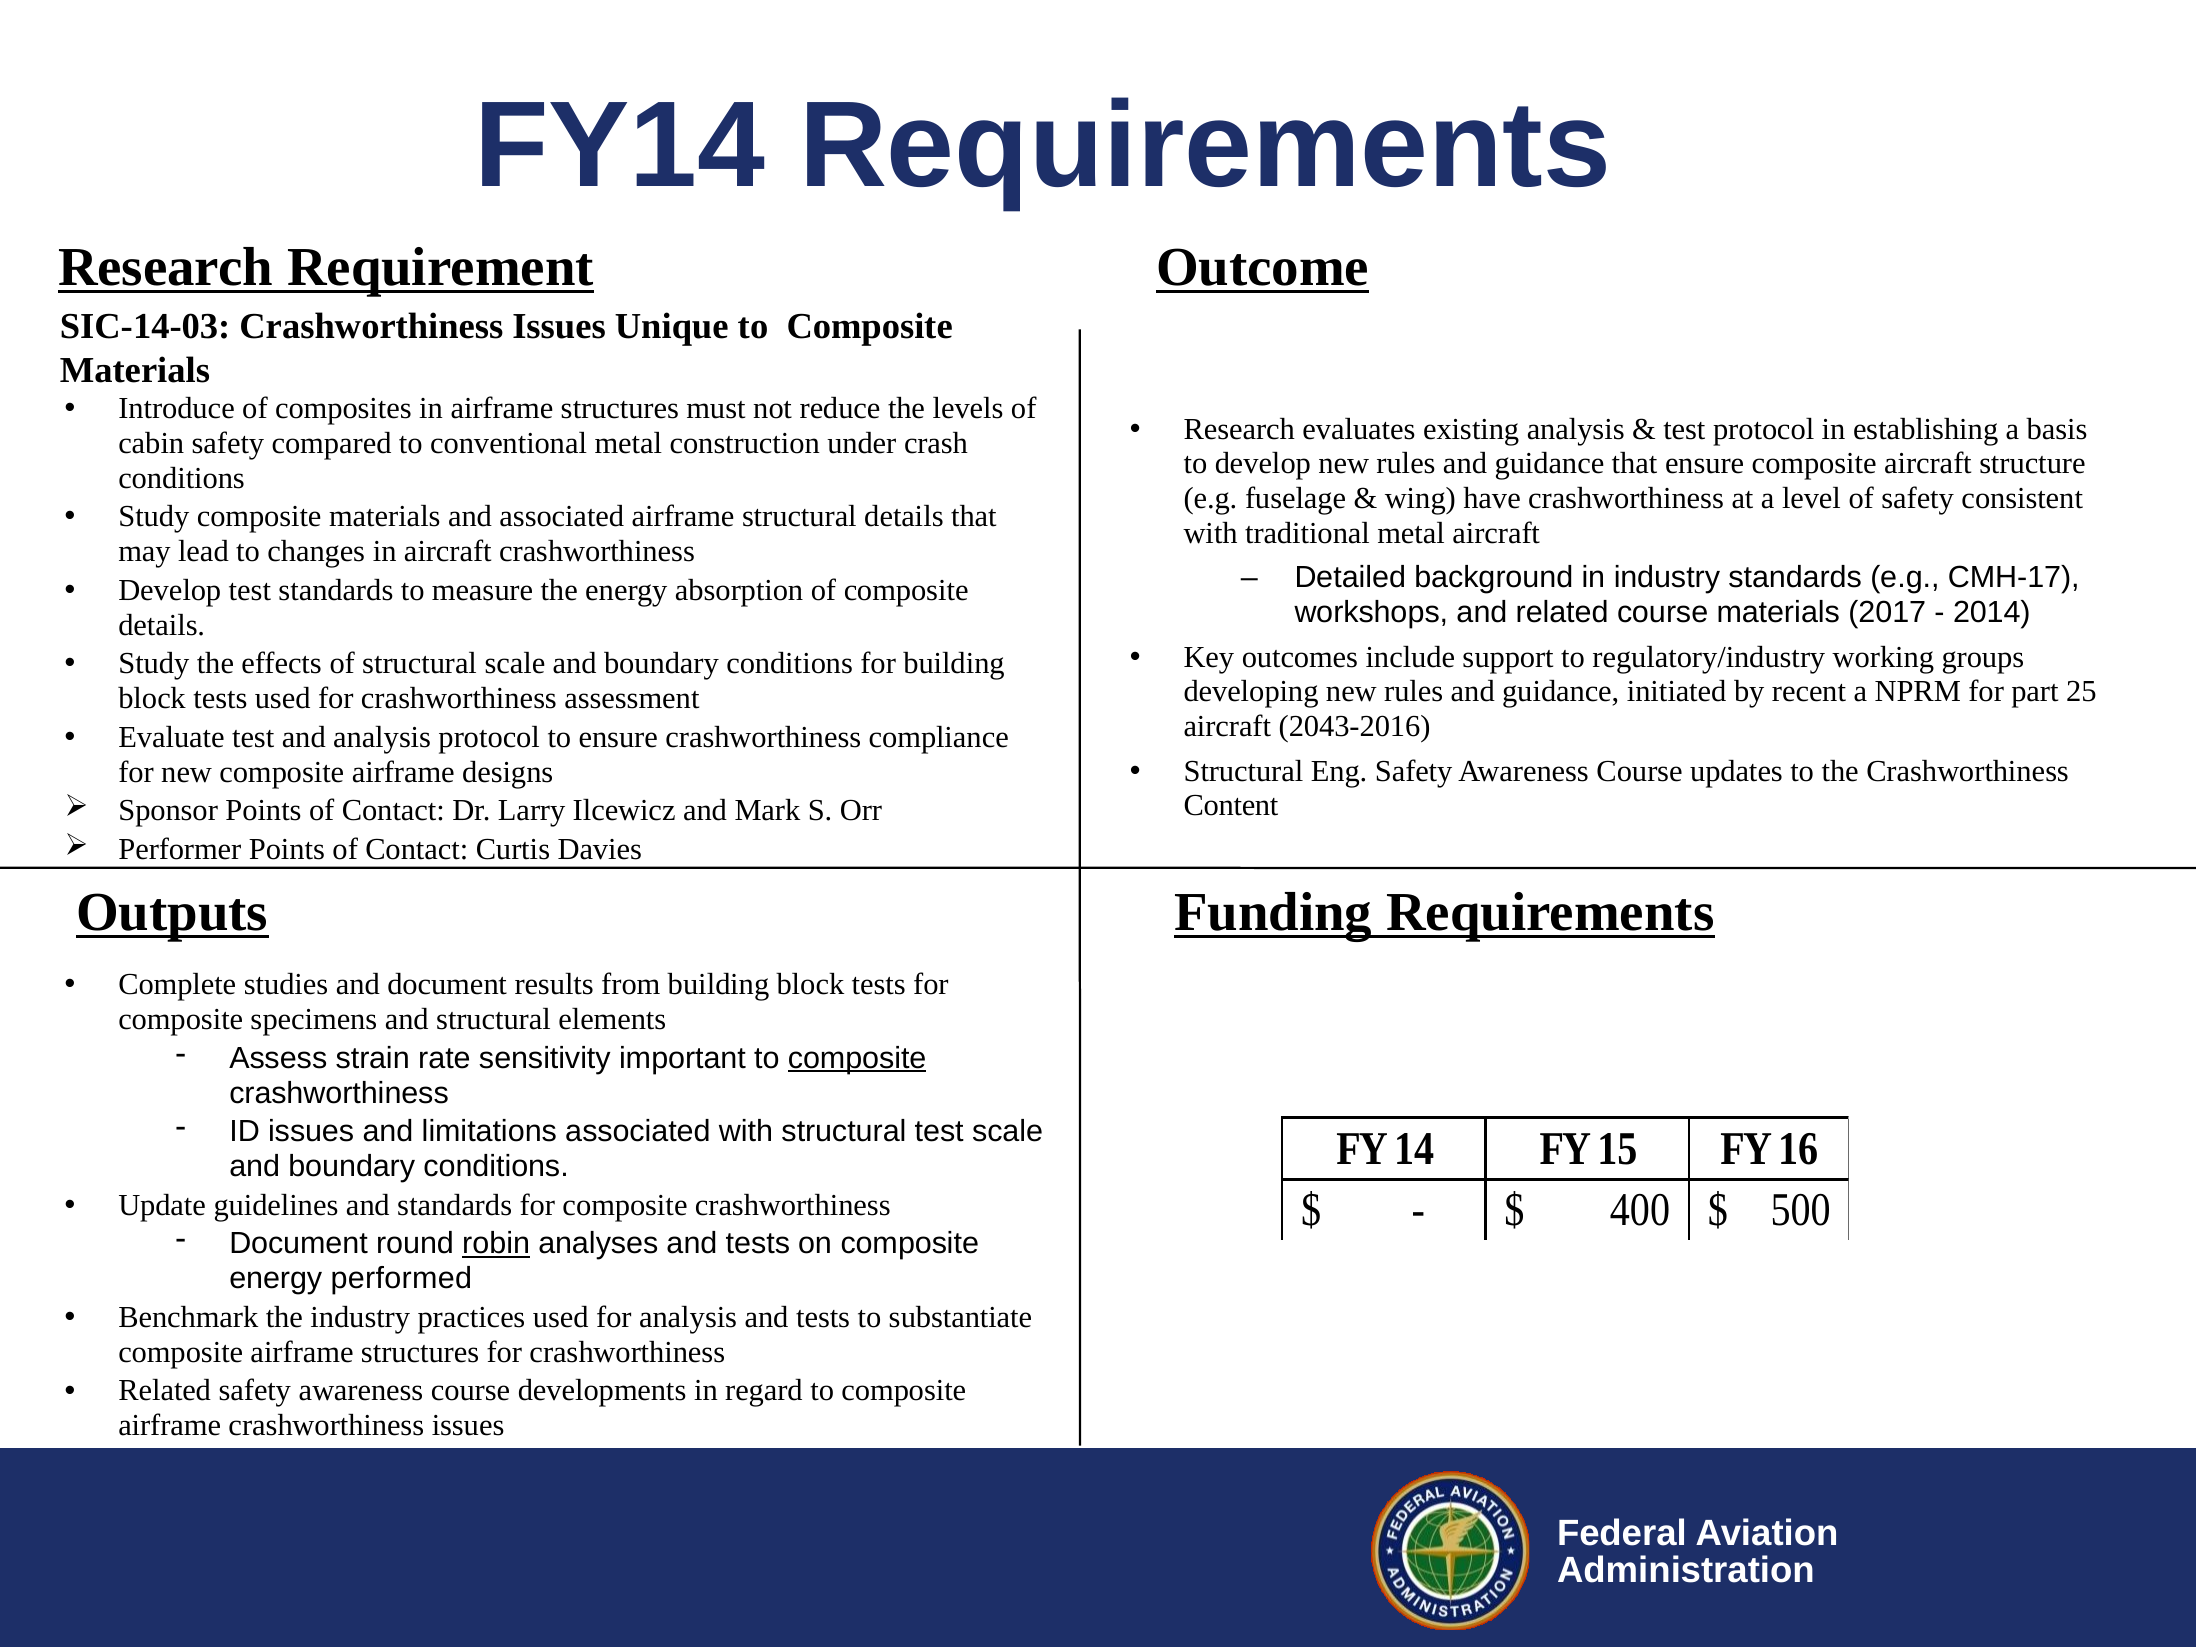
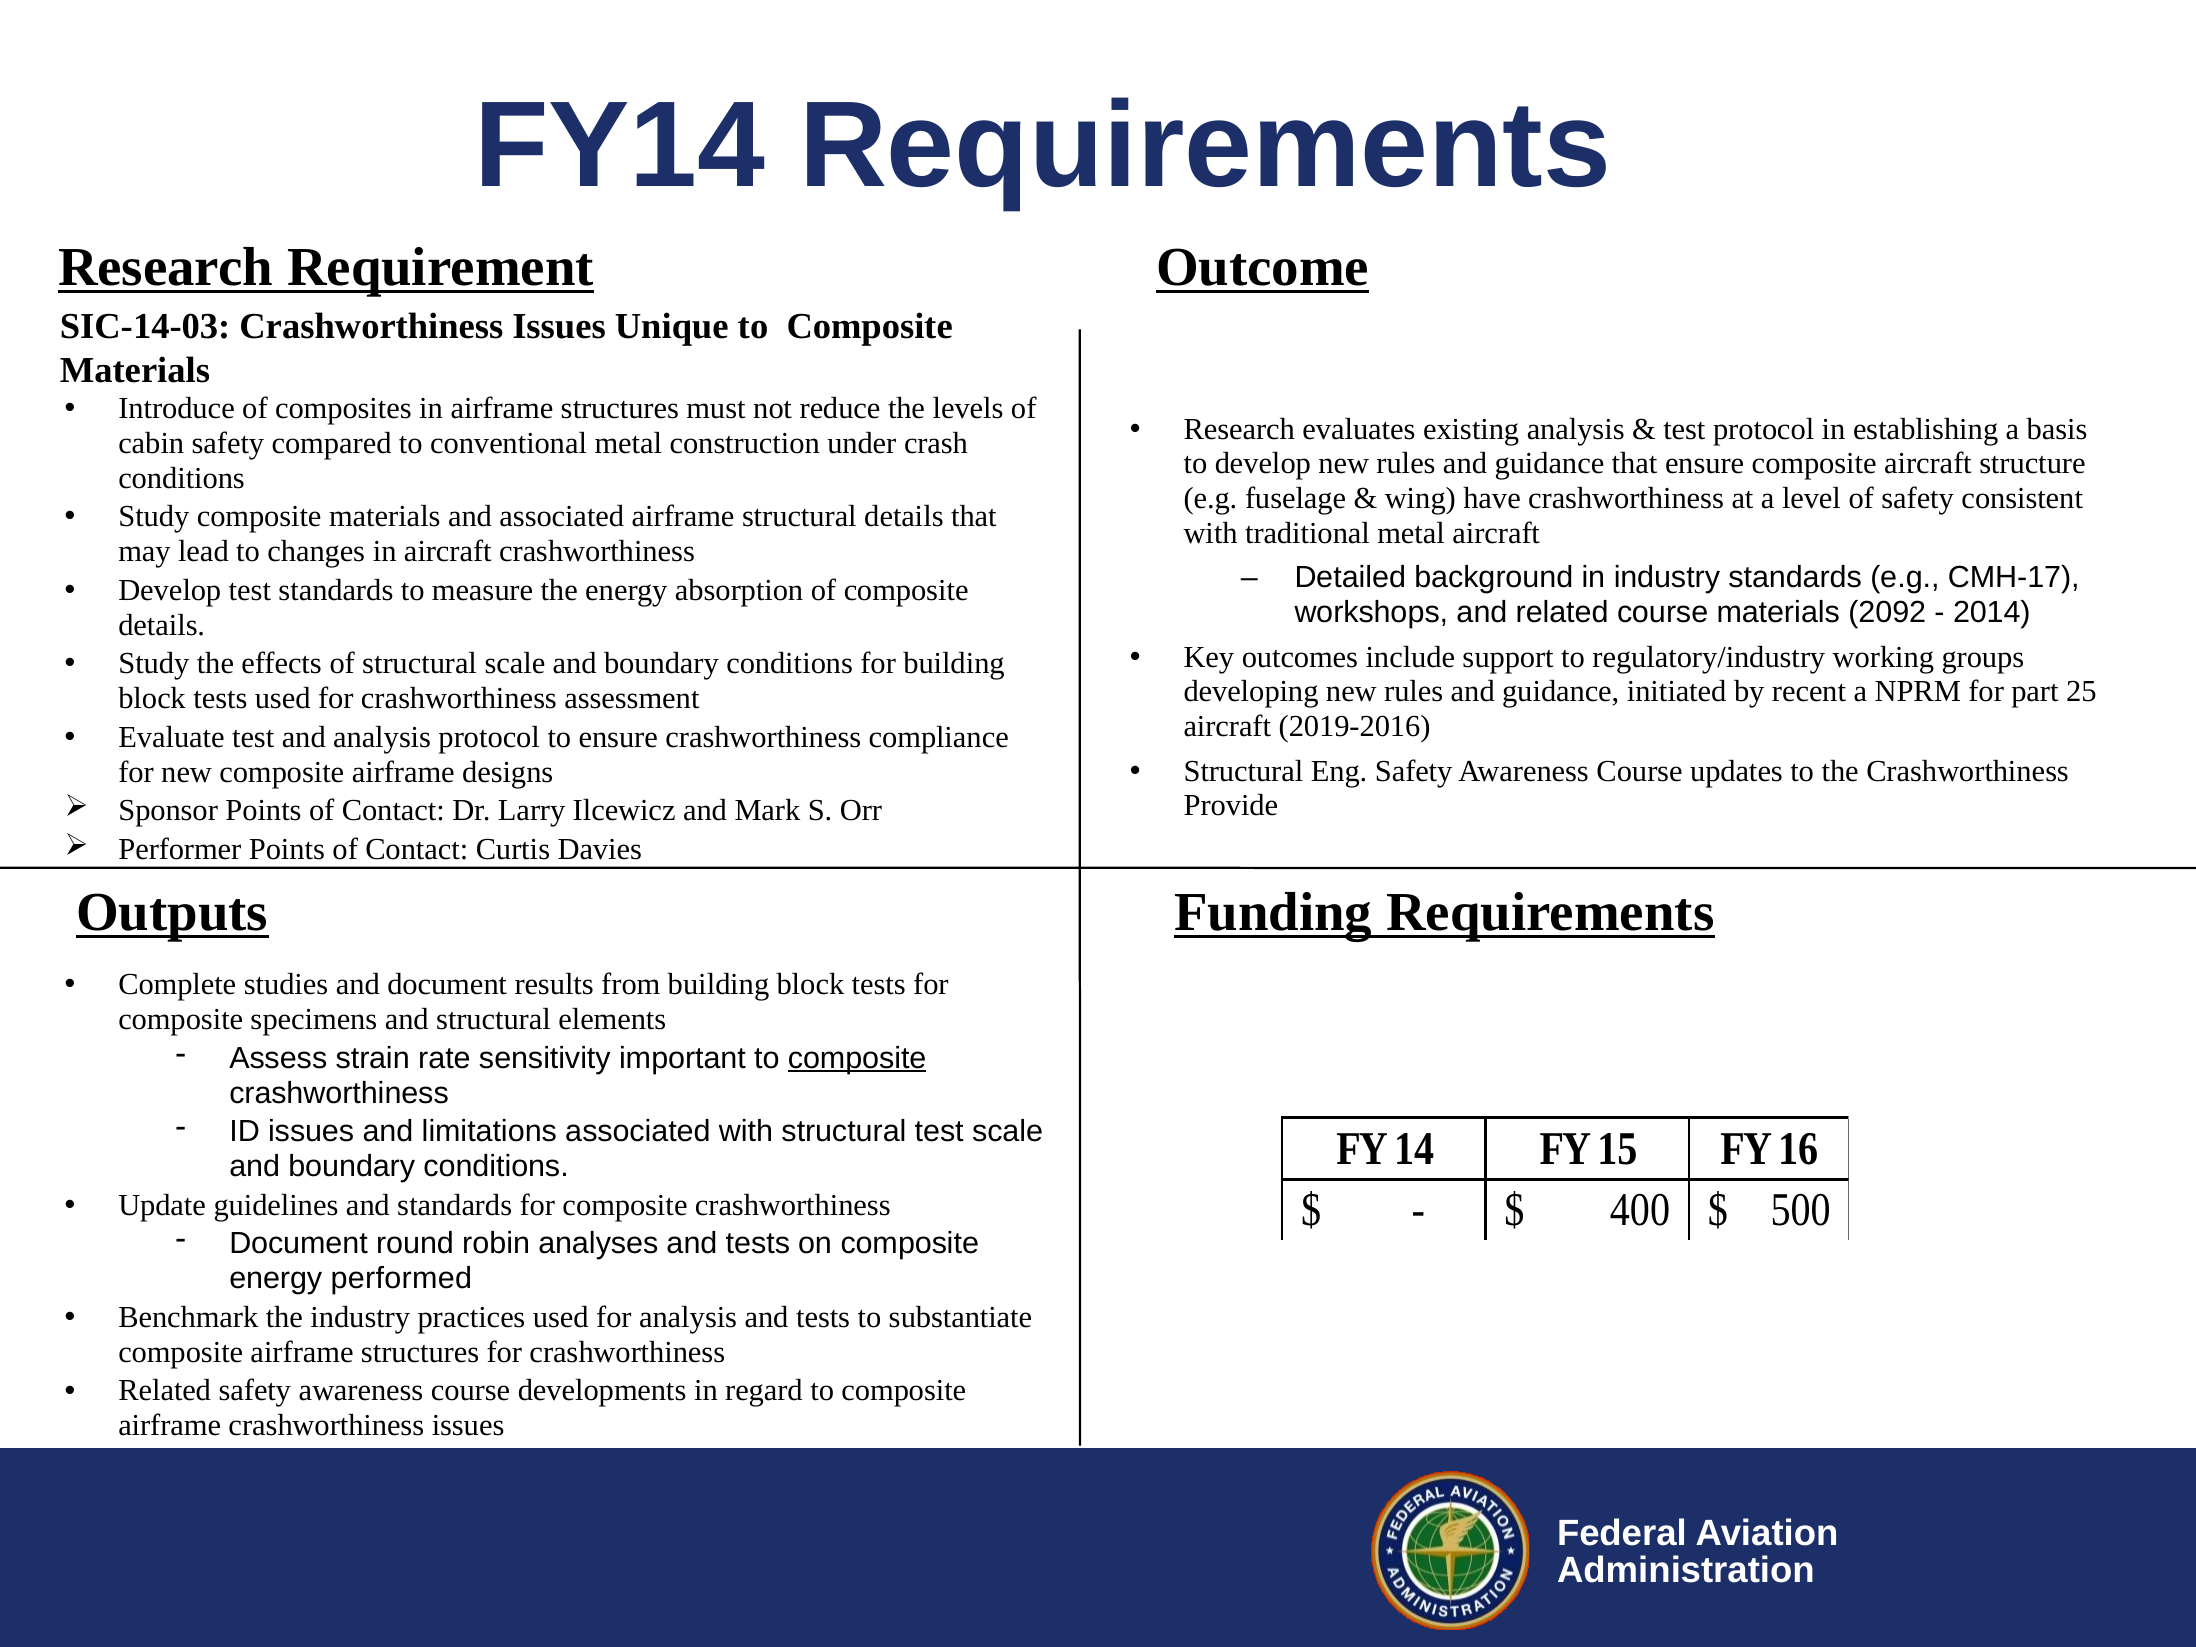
2017: 2017 -> 2092 (1887, 613)
2043-2016: 2043-2016 -> 2019-2016 (1355, 727)
Content: Content -> Provide (1231, 806)
robin underline: present -> none (496, 1244)
